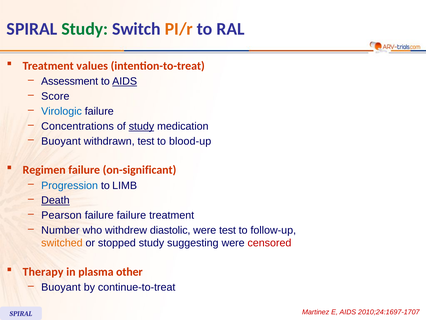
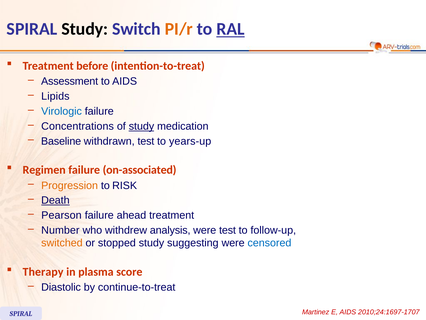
Study colour: green -> black (85, 29)
RAL underline: none -> present (231, 29)
values: values -> before (92, 66)
AIDS underline: present -> none (125, 81)
Score: Score -> Lipids (55, 96)
Buoyant: Buoyant -> Baseline (61, 141)
blood-up: blood-up -> years-up (190, 141)
on-significant: on-significant -> on-associated (140, 170)
Progression colour: blue -> orange (70, 185)
LIMB: LIMB -> RISK (125, 185)
failure failure: failure -> ahead (131, 215)
diastolic: diastolic -> analysis (170, 230)
censored colour: red -> blue (269, 243)
other: other -> score (129, 271)
Buoyant: Buoyant -> Diastolic (61, 287)
